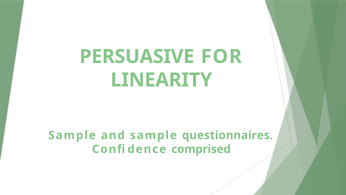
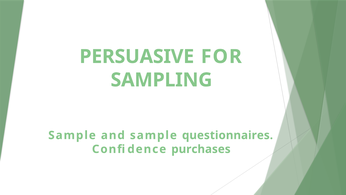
LINEARITY: LINEARITY -> SAMPLING (161, 80)
comprised: comprised -> purchases (201, 149)
